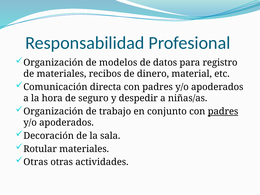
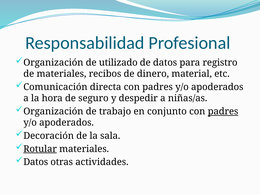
modelos: modelos -> utilizado (118, 63)
Rotular underline: none -> present (40, 149)
Otras: Otras -> Datos (36, 162)
